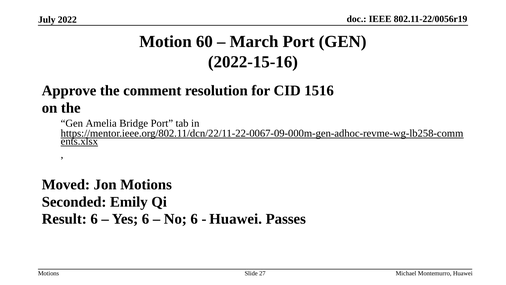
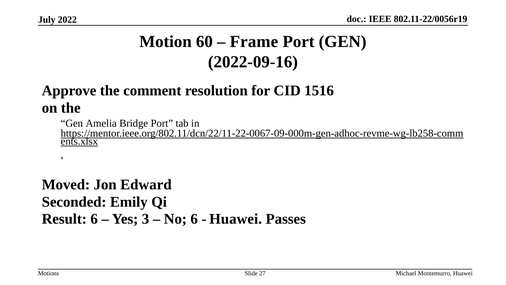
March: March -> Frame (254, 42)
2022-15-16: 2022-15-16 -> 2022-09-16 (253, 62)
Jon Motions: Motions -> Edward (146, 185)
Yes 6: 6 -> 3 (145, 219)
